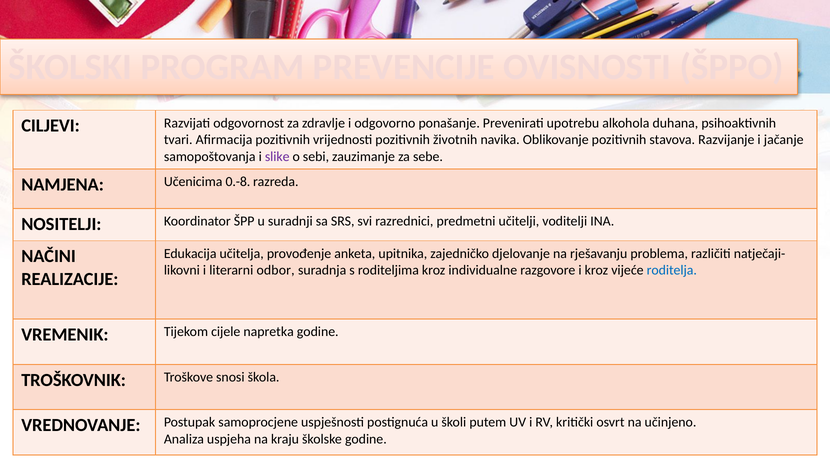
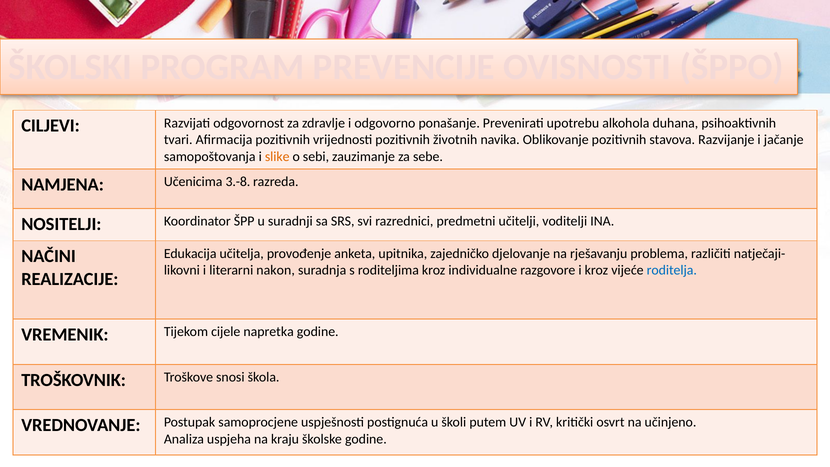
slike colour: purple -> orange (277, 157)
0.-8: 0.-8 -> 3.-8 (238, 182)
odbor: odbor -> nakon (276, 270)
